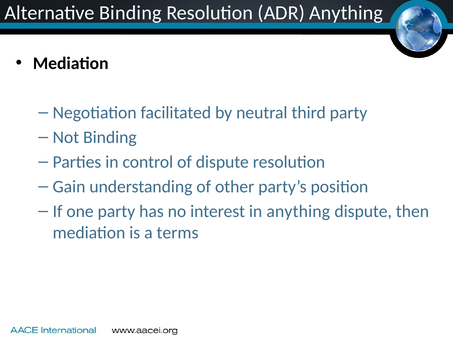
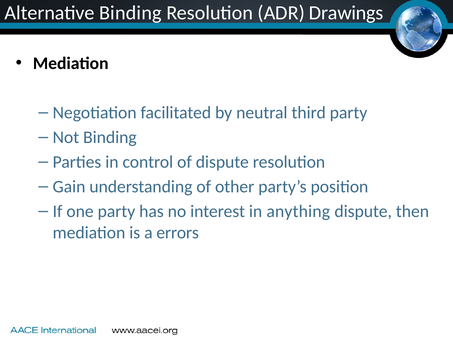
ADR Anything: Anything -> Drawings (346, 13)
terms: terms -> errors (178, 232)
